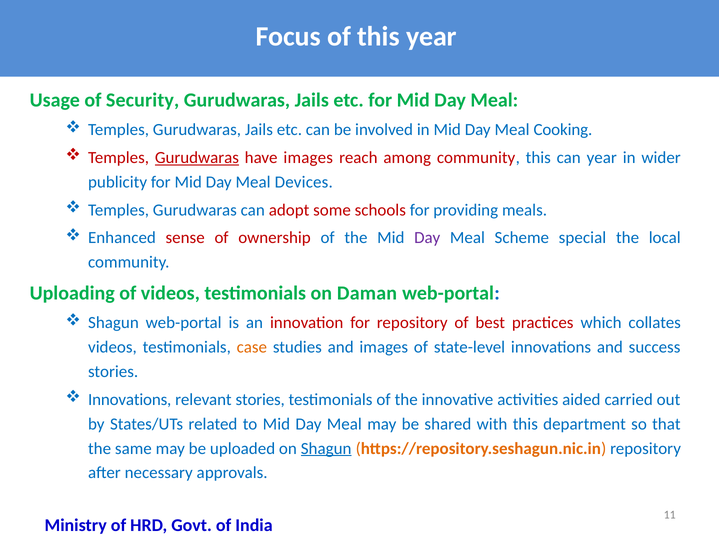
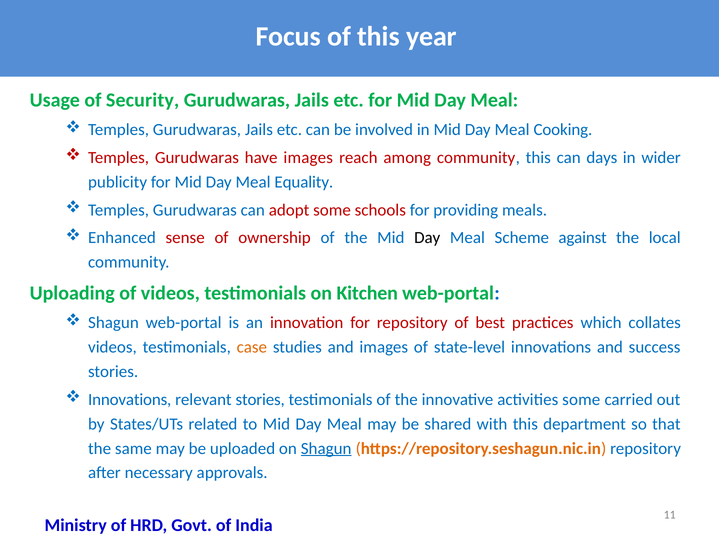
Gurudwaras underline: present -> none (197, 158)
can year: year -> days (602, 158)
Devices: Devices -> Equality (304, 182)
Day colour: purple -> black (427, 238)
special: special -> against (583, 238)
Daman: Daman -> Kitchen (367, 293)
activities aided: aided -> some (581, 400)
